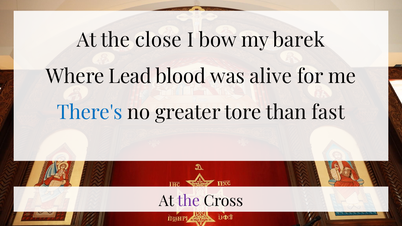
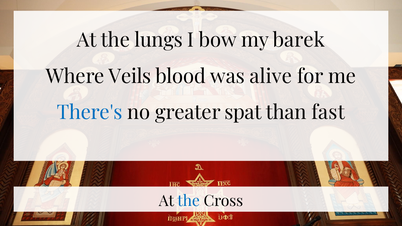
close: close -> lungs (159, 40)
Lead: Lead -> Veils (130, 76)
tore: tore -> spat (243, 113)
the colour: purple -> blue (189, 201)
